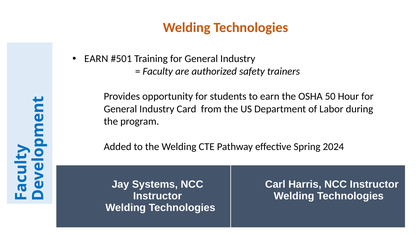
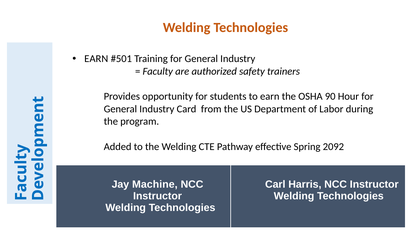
50: 50 -> 90 (330, 96)
2024: 2024 -> 2092 (333, 147)
Systems: Systems -> Machine (155, 184)
